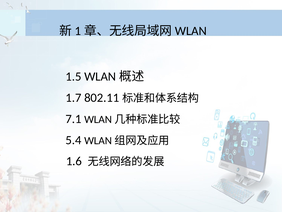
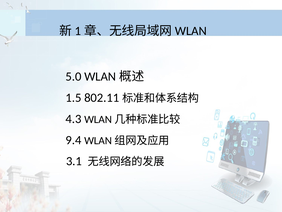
1.5: 1.5 -> 5.0 (73, 76)
1.7: 1.7 -> 1.5 (73, 98)
7.1: 7.1 -> 4.3 (73, 119)
5.4: 5.4 -> 9.4 (73, 140)
1.6: 1.6 -> 3.1 (74, 161)
